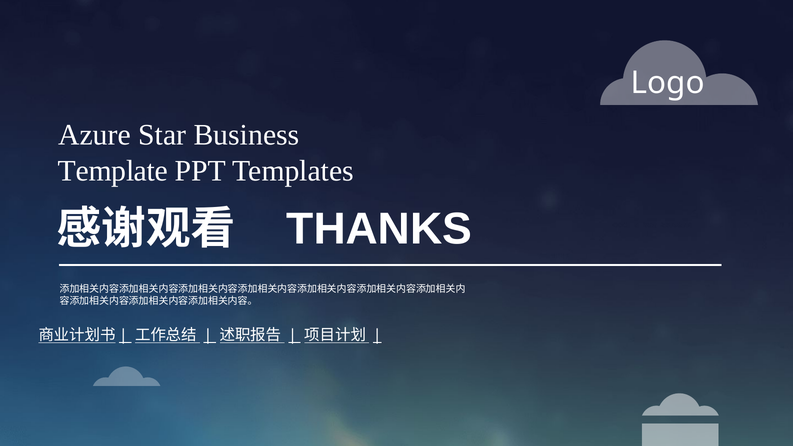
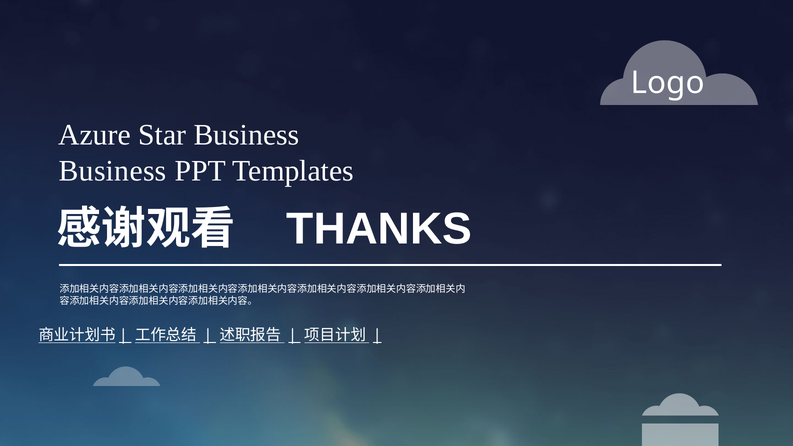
Template: Template -> Business (113, 171)
